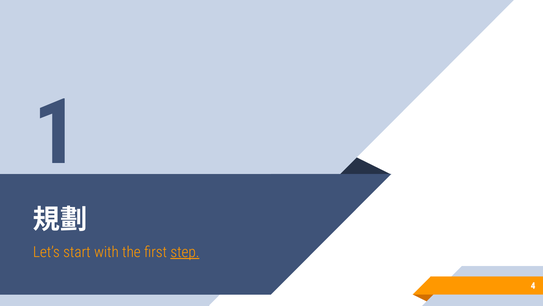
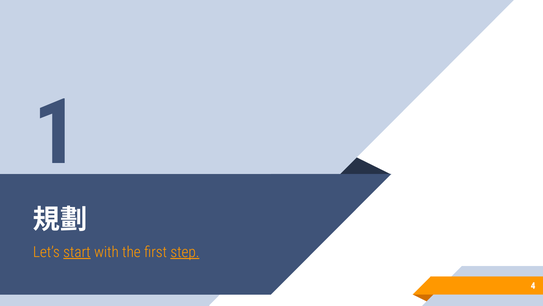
start underline: none -> present (77, 252)
